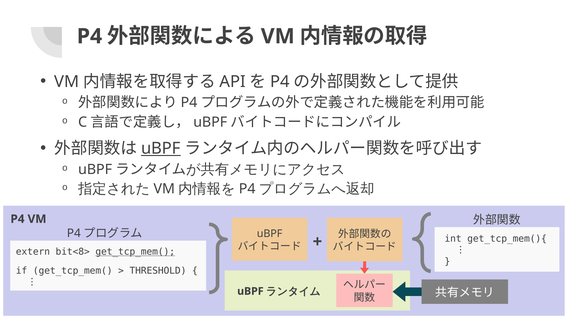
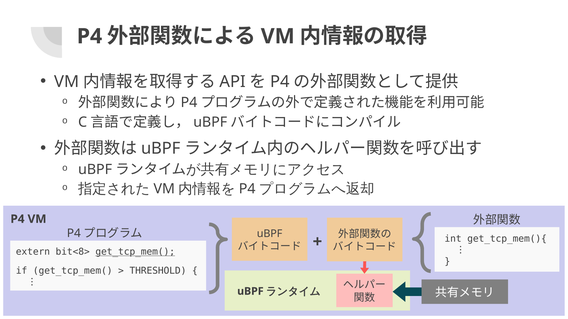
uBPF underline: present -> none (161, 149)
